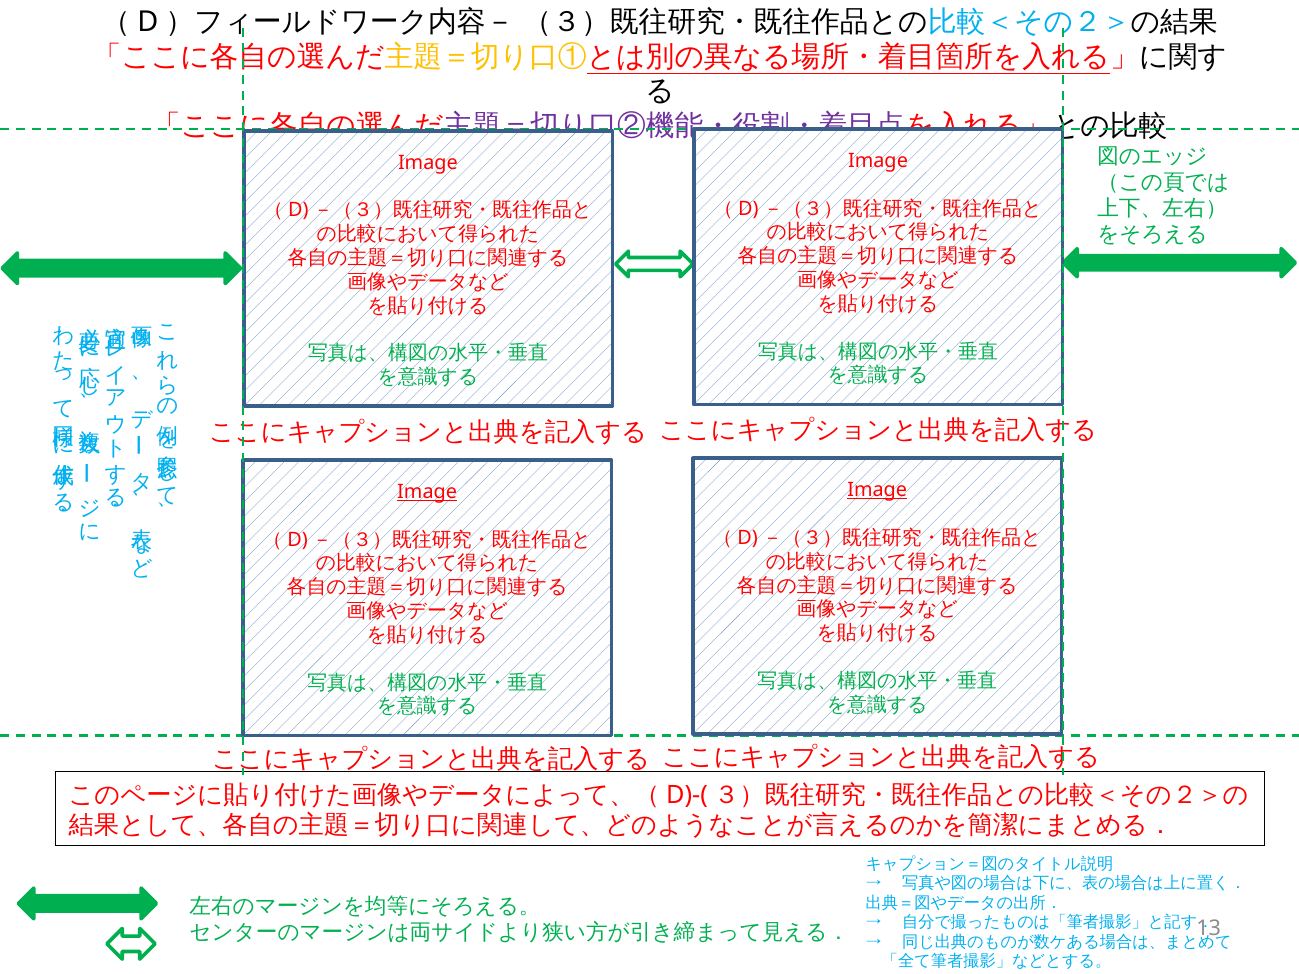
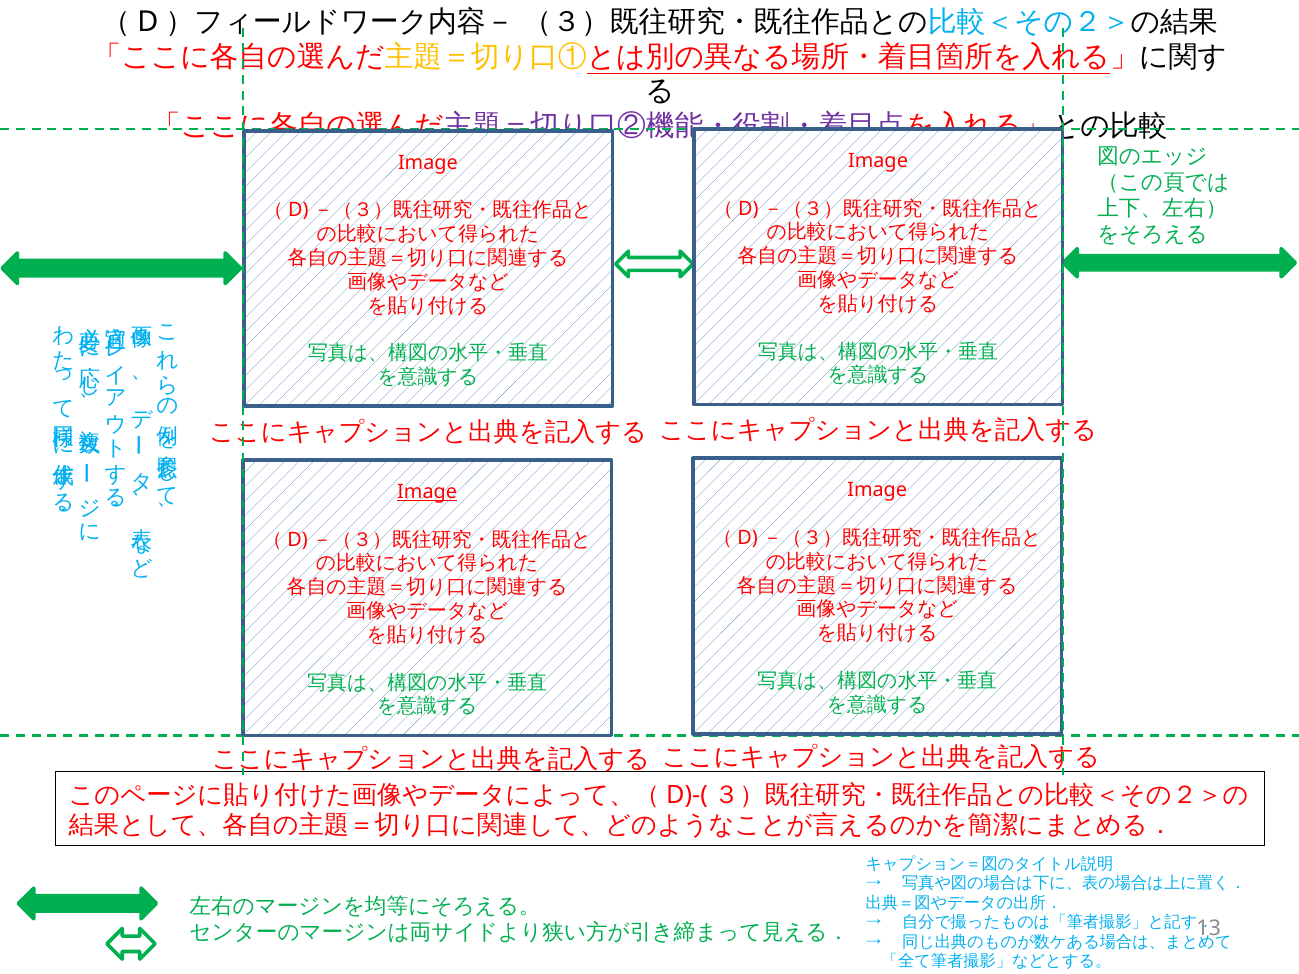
Image underline: present -> none (877, 490)
